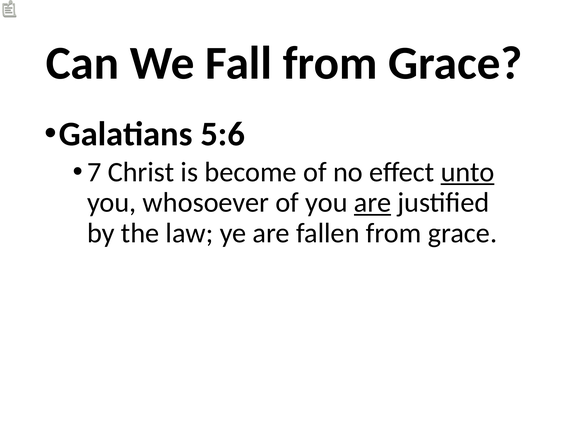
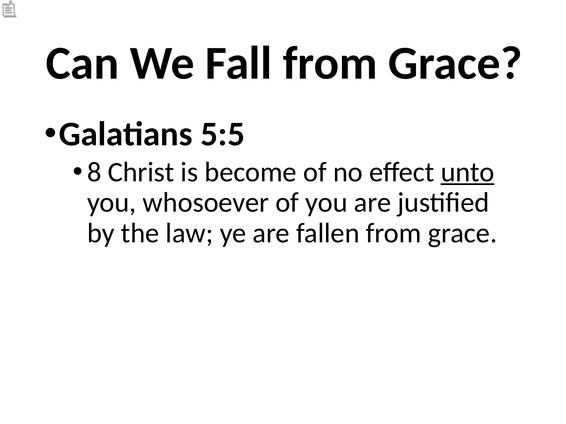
5:6: 5:6 -> 5:5 (223, 134)
7: 7 -> 8 (94, 172)
are underline: present -> none (373, 203)
